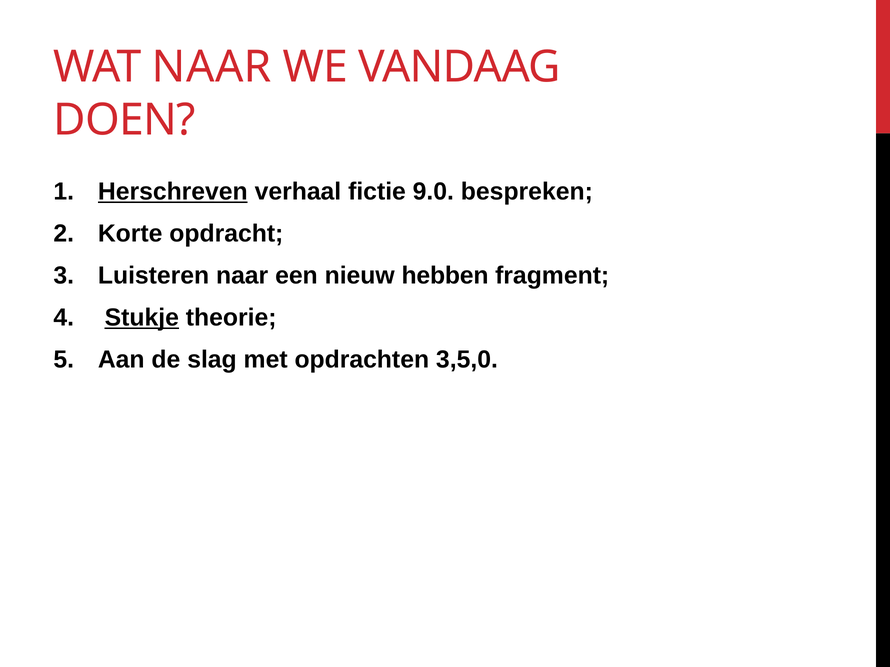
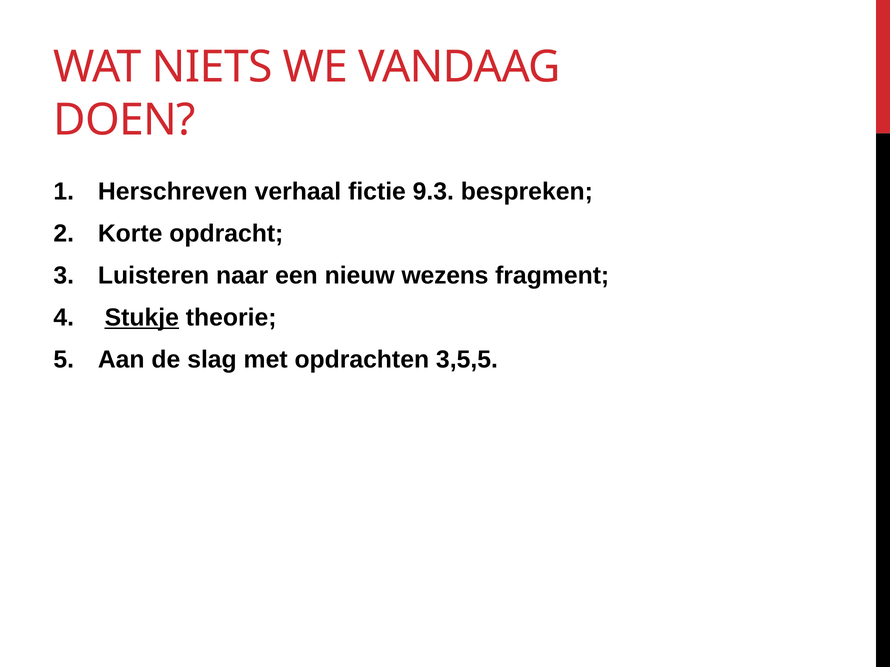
WAT NAAR: NAAR -> NIETS (212, 67)
Herschreven underline: present -> none (173, 192)
9.0: 9.0 -> 9.3 (433, 192)
hebben: hebben -> wezens (445, 276)
3,5,0: 3,5,0 -> 3,5,5 (467, 360)
